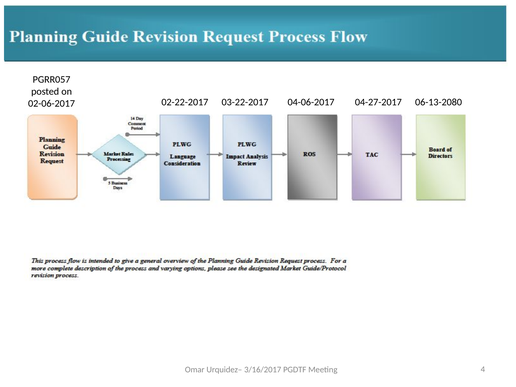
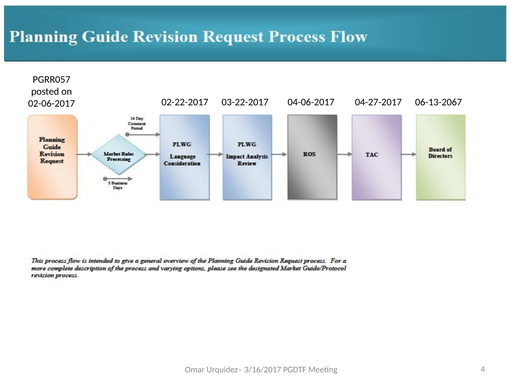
06-13-2080: 06-13-2080 -> 06-13-2067 (439, 102)
